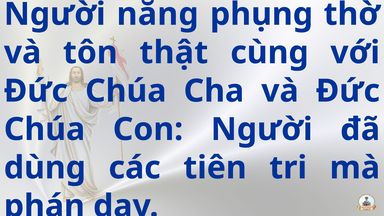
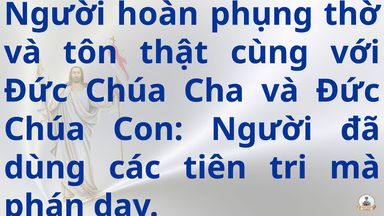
năng: năng -> hoàn (158, 14)
